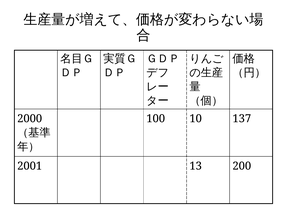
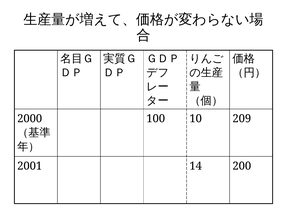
137: 137 -> 209 (242, 119)
13: 13 -> 14 (196, 166)
